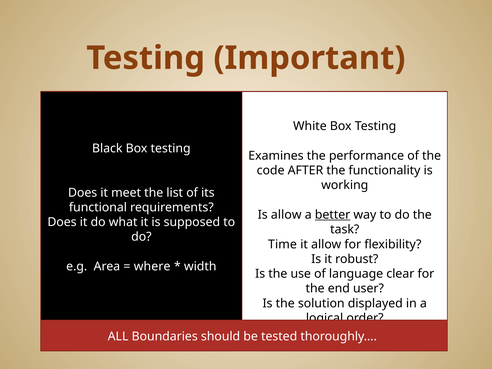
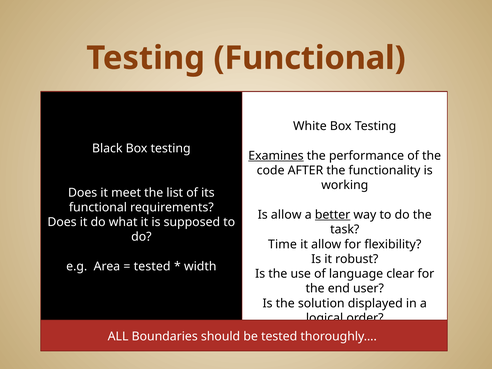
Testing Important: Important -> Functional (310, 58)
Examines underline: none -> present (276, 156)
where: where -> tested (152, 266)
